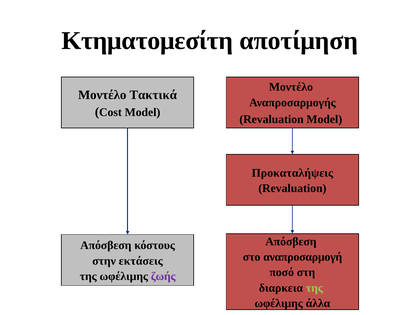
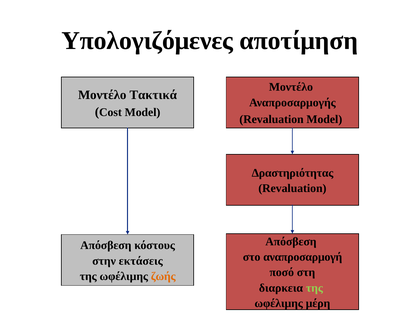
Κτηματομεσίτη: Κτηματομεσίτη -> Υπολογιζόμενες (147, 41)
Προκαταλήψεις: Προκαταλήψεις -> Δραστηριότητας (292, 173)
ζωής colour: purple -> orange (163, 276)
άλλα: άλλα -> μέρη (318, 303)
